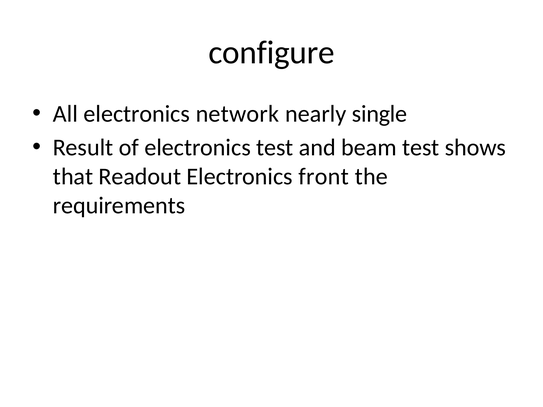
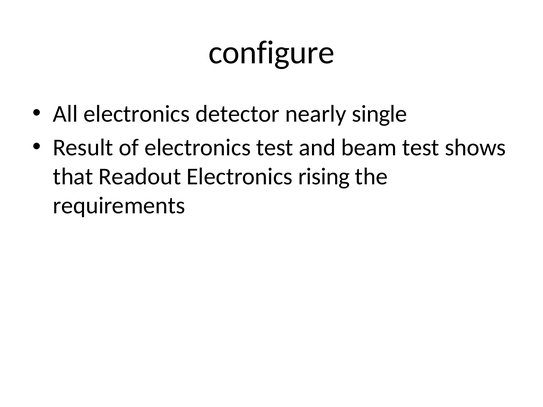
network: network -> detector (238, 114)
front: front -> rising (324, 177)
